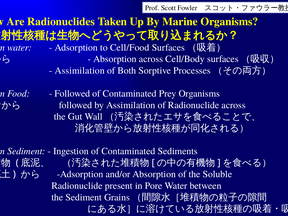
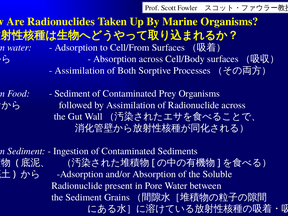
Cell/Food: Cell/Food -> Cell/From (130, 47)
Followed: Followed -> Sediment (72, 94)
